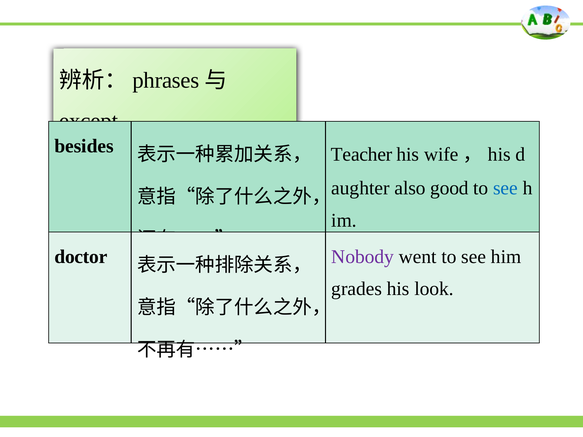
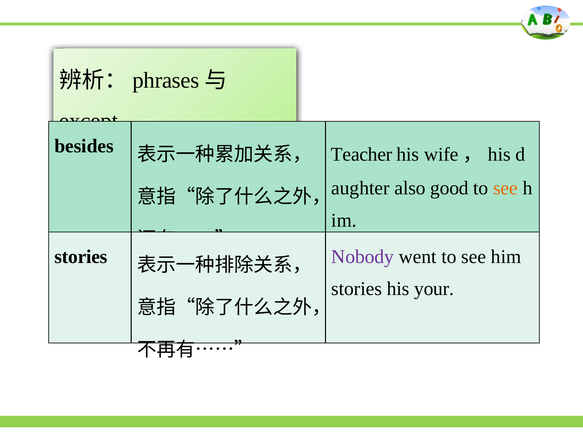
see colour: blue -> orange (505, 188)
doctor: doctor -> stories (81, 257)
grades: grades -> stories (357, 289)
look: look -> your (434, 289)
